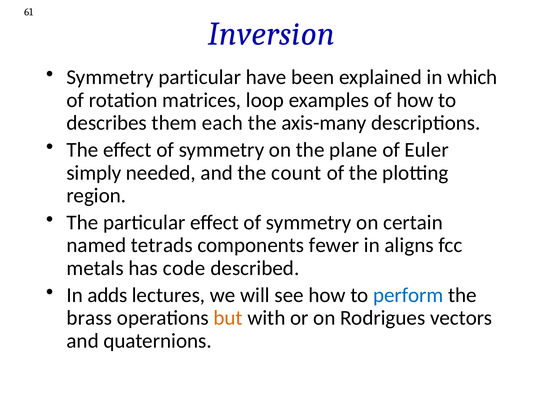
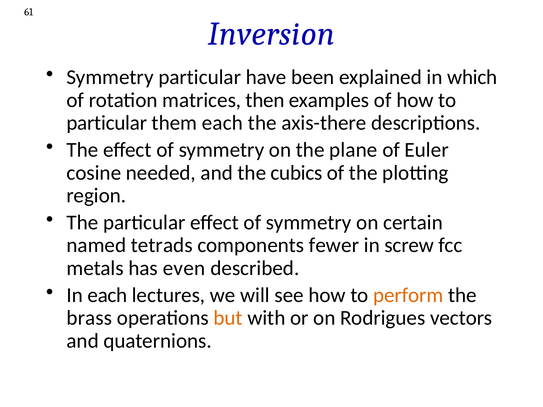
loop: loop -> then (265, 100)
describes: describes -> particular (107, 123)
axis-many: axis-many -> axis-there (324, 123)
simply: simply -> cosine (94, 173)
count: count -> cubics (297, 173)
aligns: aligns -> screw (409, 245)
code: code -> even (184, 268)
In adds: adds -> each (107, 295)
perform colour: blue -> orange (408, 295)
